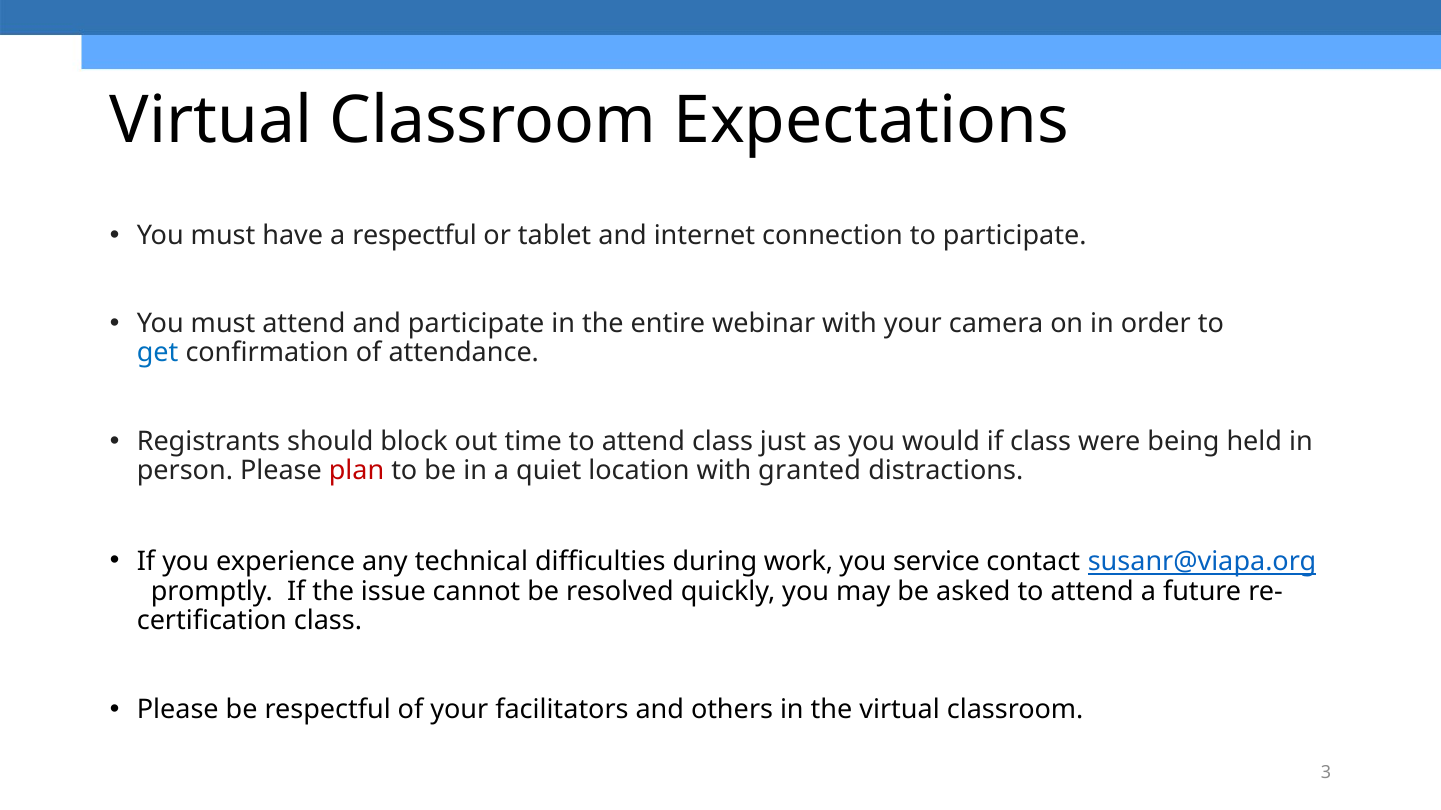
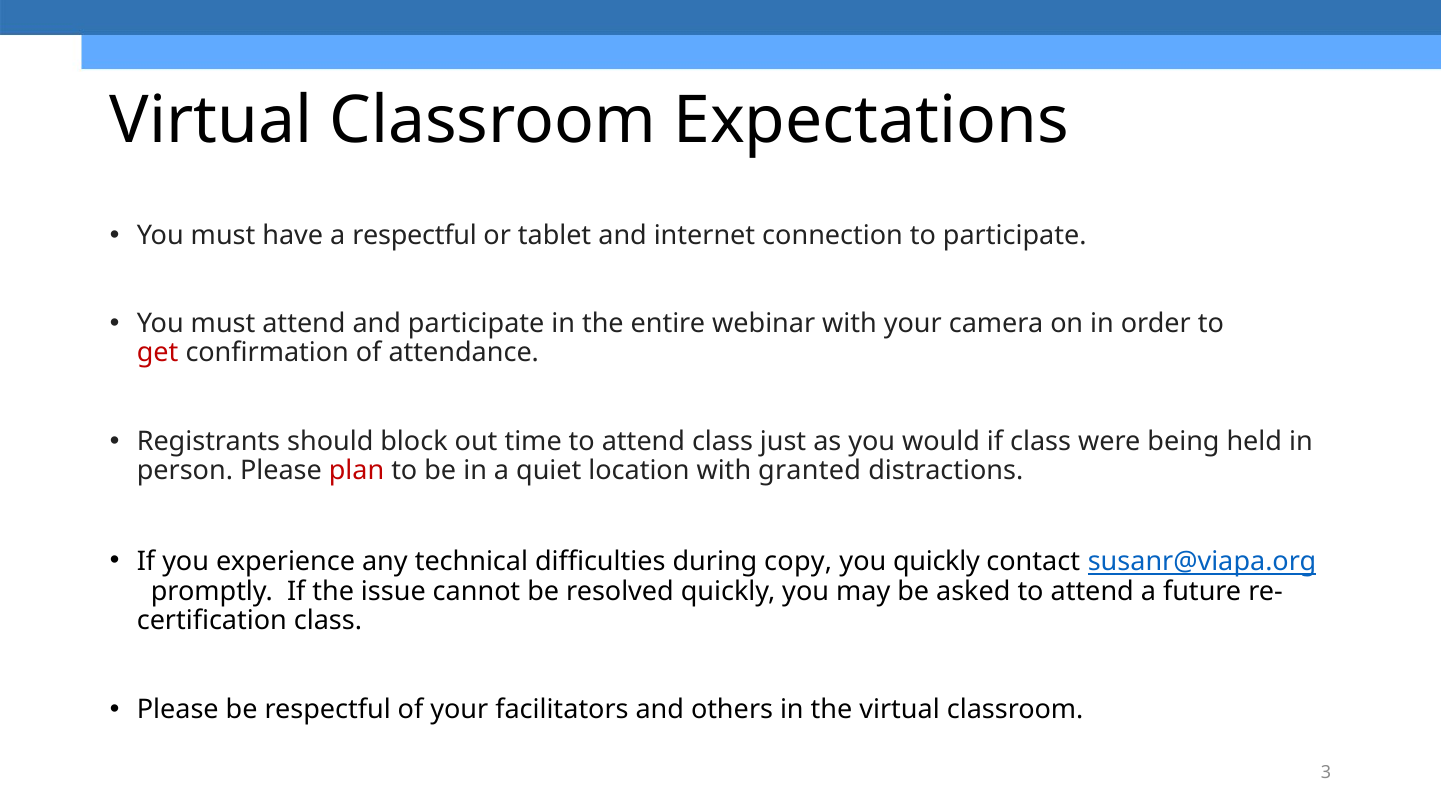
get colour: blue -> red (158, 353)
work: work -> copy (798, 562)
you service: service -> quickly (936, 562)
